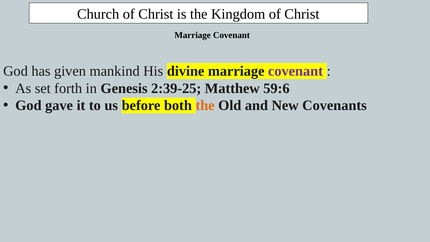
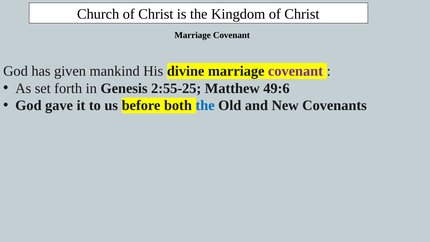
2:39-25: 2:39-25 -> 2:55-25 (176, 88)
59:6: 59:6 -> 49:6 (276, 88)
the colour: orange -> blue (205, 106)
